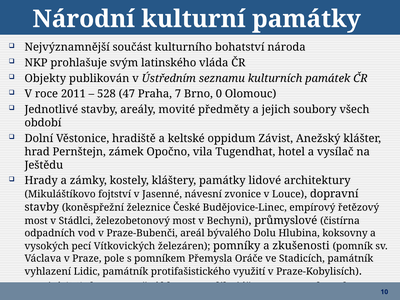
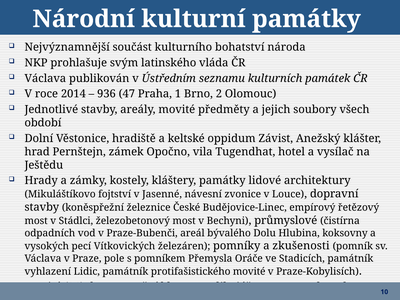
Objekty: Objekty -> Václava (45, 78)
2011: 2011 -> 2014 (73, 94)
528: 528 -> 936 (106, 94)
7: 7 -> 1 (178, 94)
0: 0 -> 2 (219, 94)
protifašistického využití: využití -> movité (249, 272)
